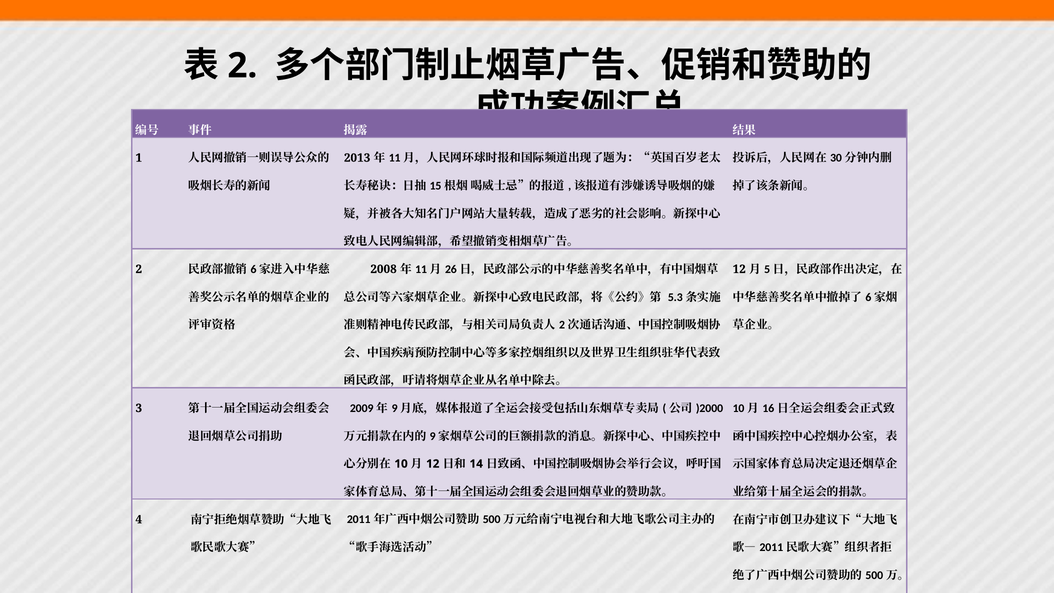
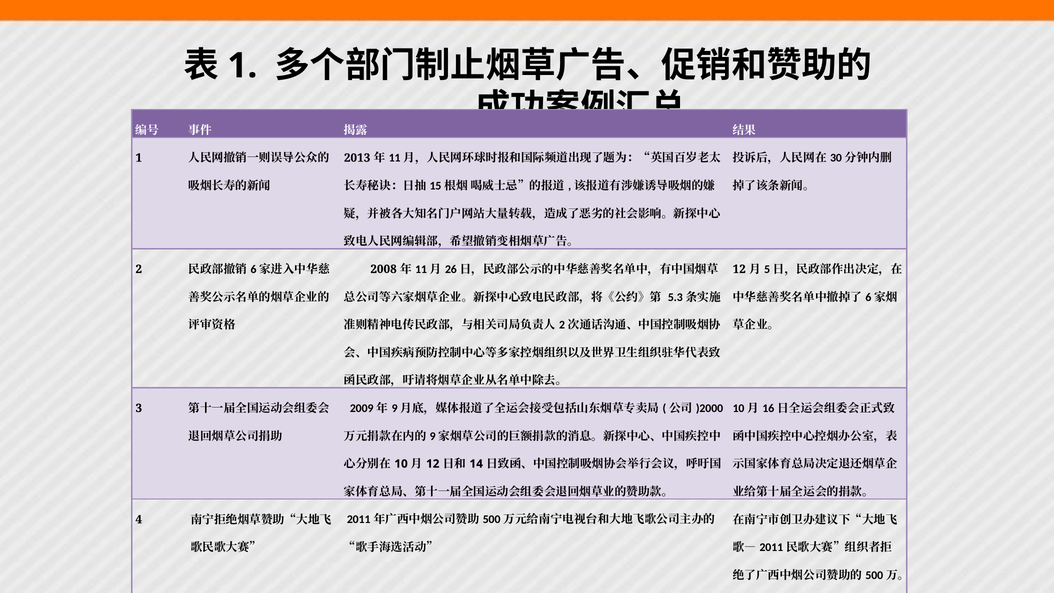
2: 2 -> 1 (242, 66)
